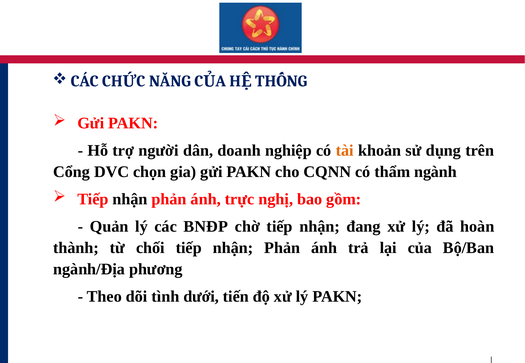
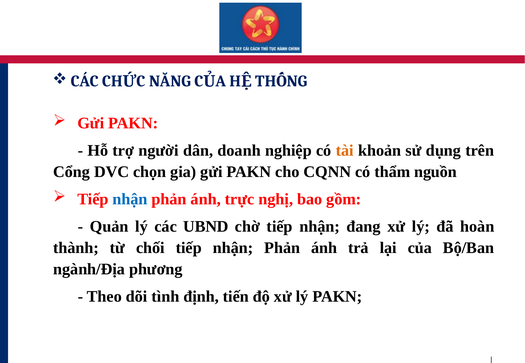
ngành: ngành -> nguồn (435, 172)
nhận colour: black -> blue (130, 199)
BNĐP: BNĐP -> UBND (206, 227)
dưới: dưới -> định (201, 297)
